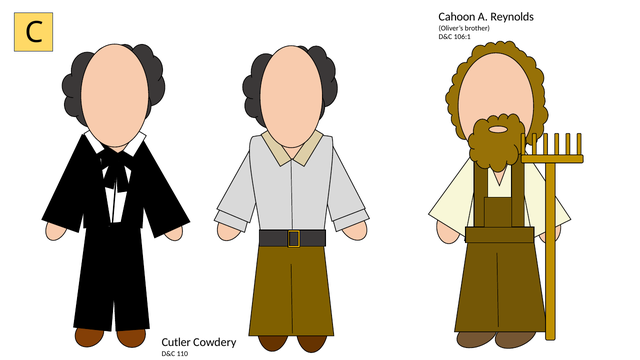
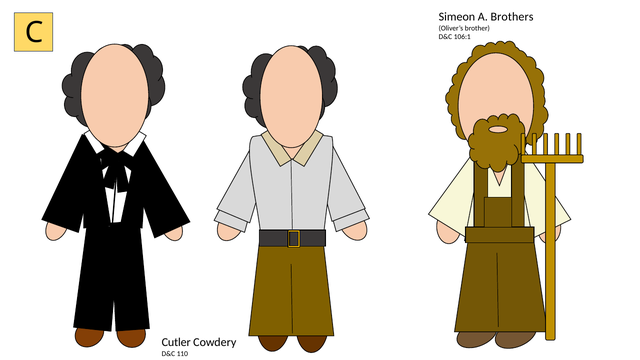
Cahoon: Cahoon -> Simeon (457, 17)
Reynolds: Reynolds -> Brothers (512, 17)
